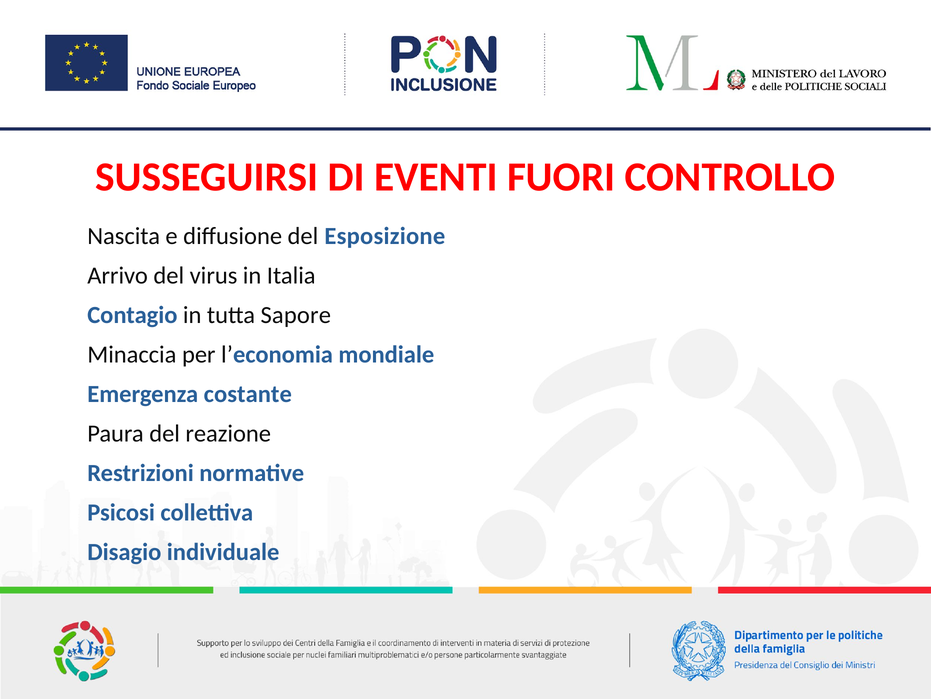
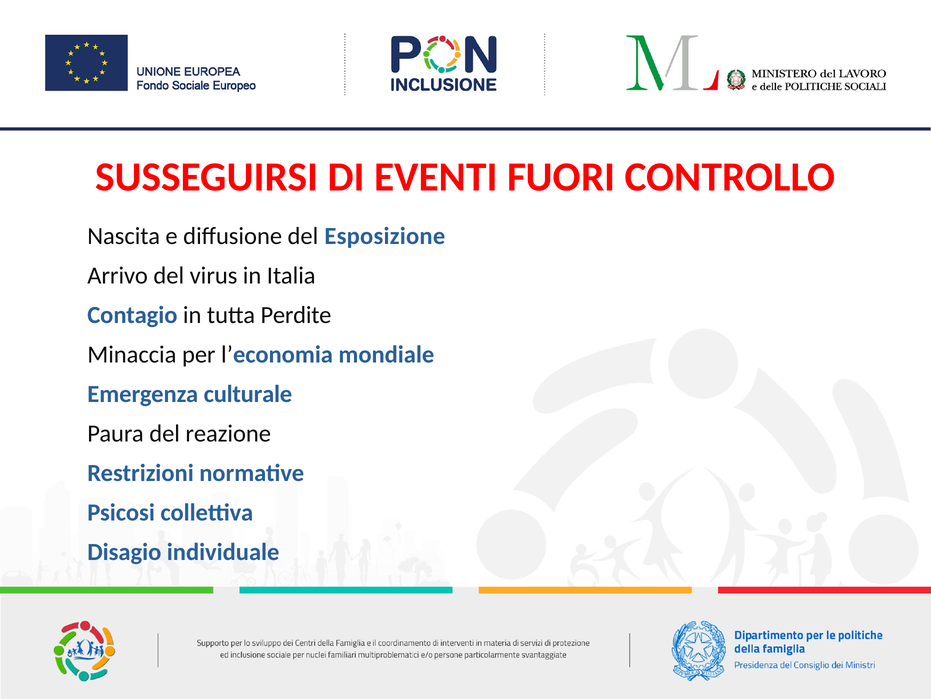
Sapore: Sapore -> Perdite (296, 315)
costante: costante -> culturale (248, 394)
